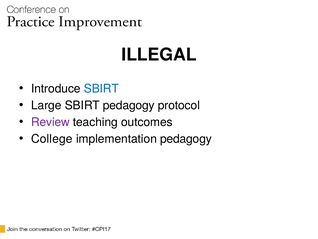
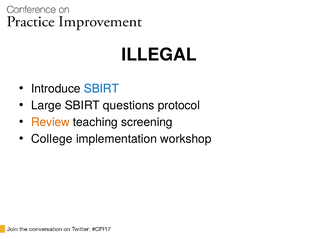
SBIRT pedagogy: pedagogy -> questions (129, 105)
Review colour: purple -> orange (50, 122)
outcomes: outcomes -> screening (147, 122)
implementation pedagogy: pedagogy -> workshop (186, 139)
